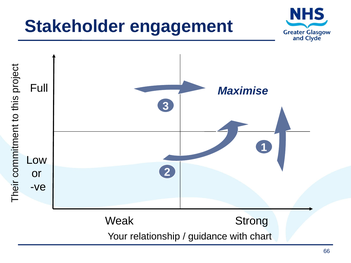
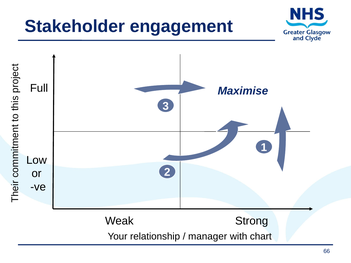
guidance: guidance -> manager (208, 237)
